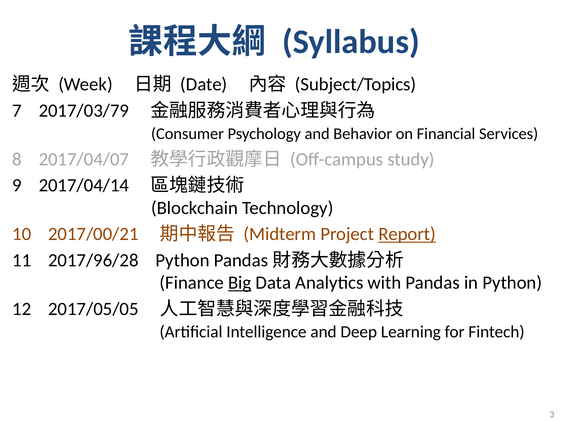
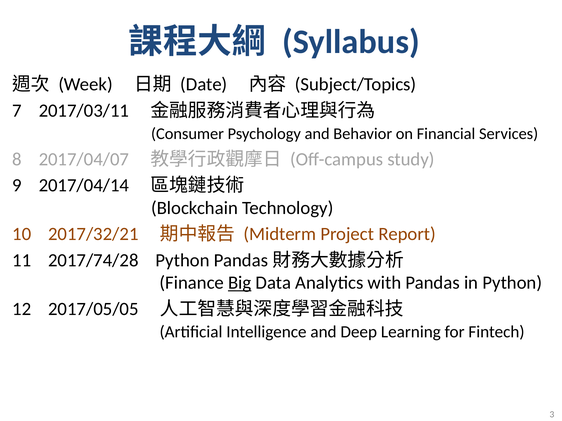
2017/03/79: 2017/03/79 -> 2017/03/11 (84, 111)
2017/00/21: 2017/00/21 -> 2017/32/21 (93, 234)
Report underline: present -> none (407, 234)
2017/96/28: 2017/96/28 -> 2017/74/28 (93, 261)
